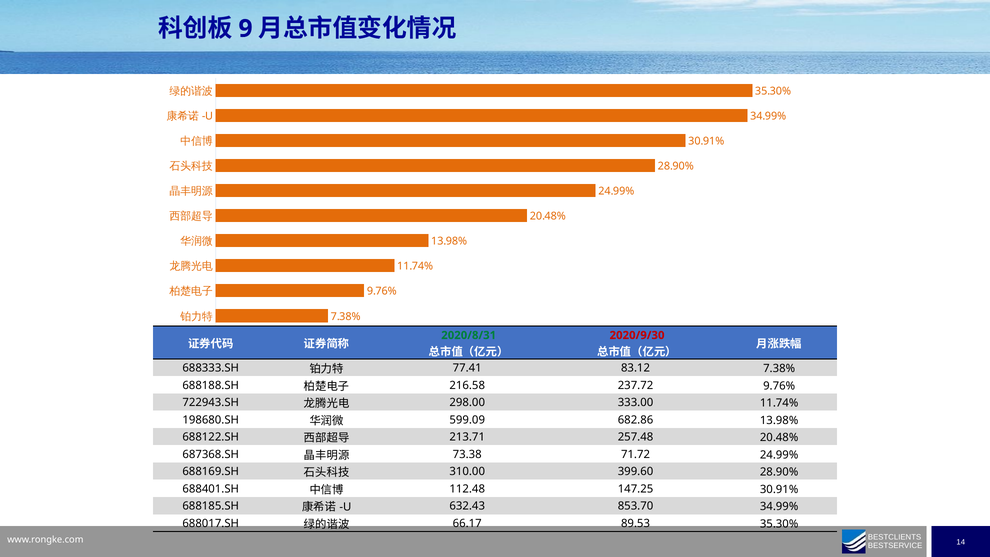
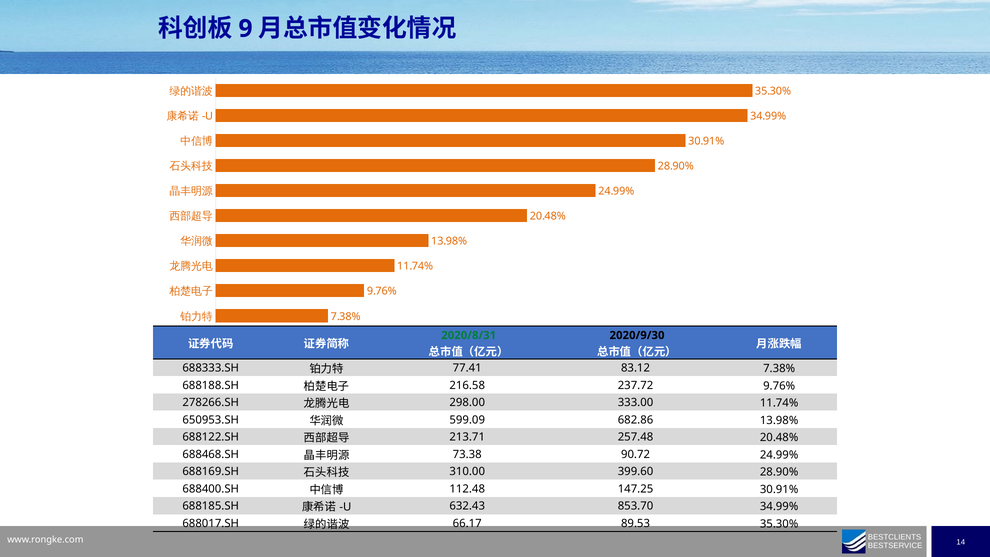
2020/9/30 colour: red -> black (637, 335)
722943.SH: 722943.SH -> 278266.SH (211, 402)
198680.SH: 198680.SH -> 650953.SH (211, 420)
687368.SH: 687368.SH -> 688468.SH (211, 454)
71.72: 71.72 -> 90.72 (636, 454)
688401.SH: 688401.SH -> 688400.SH (211, 489)
